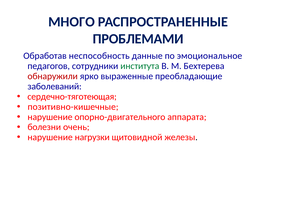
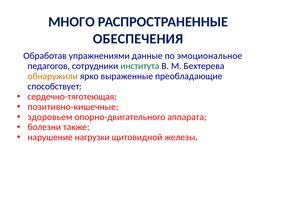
ПРОБЛЕМАМИ: ПРОБЛЕМАМИ -> ОБЕСПЕЧЕНИЯ (138, 39)
неспособность: неспособность -> упражнениями (99, 56)
обнаружили colour: red -> orange (53, 76)
заболеваний: заболеваний -> способствует (55, 86)
нарушение: нарушение -> здоровьем (50, 117)
очень: очень -> также (76, 127)
